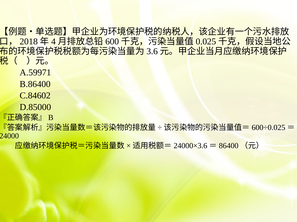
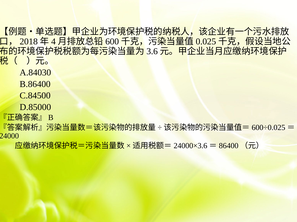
A.59971: A.59971 -> A.84030 (35, 73)
C.84602: C.84602 -> C.84500 (35, 96)
